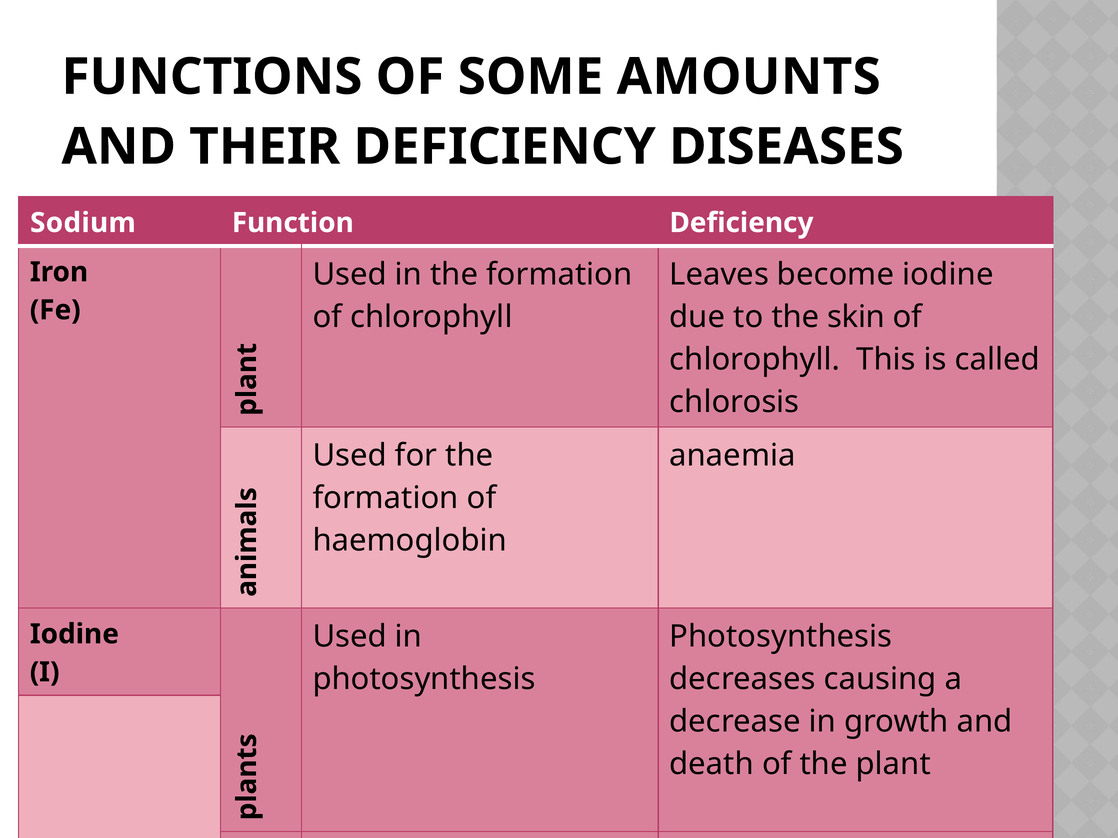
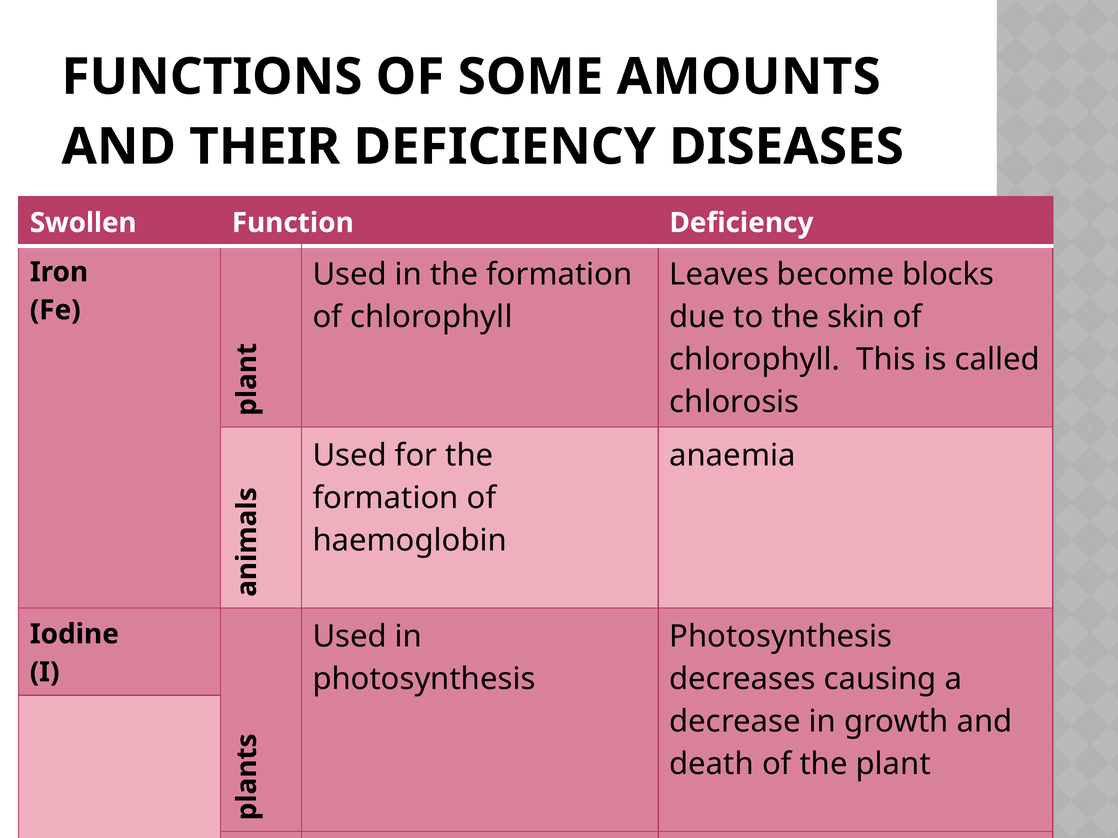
Sodium: Sodium -> Swollen (83, 223)
become iodine: iodine -> blocks (948, 275)
